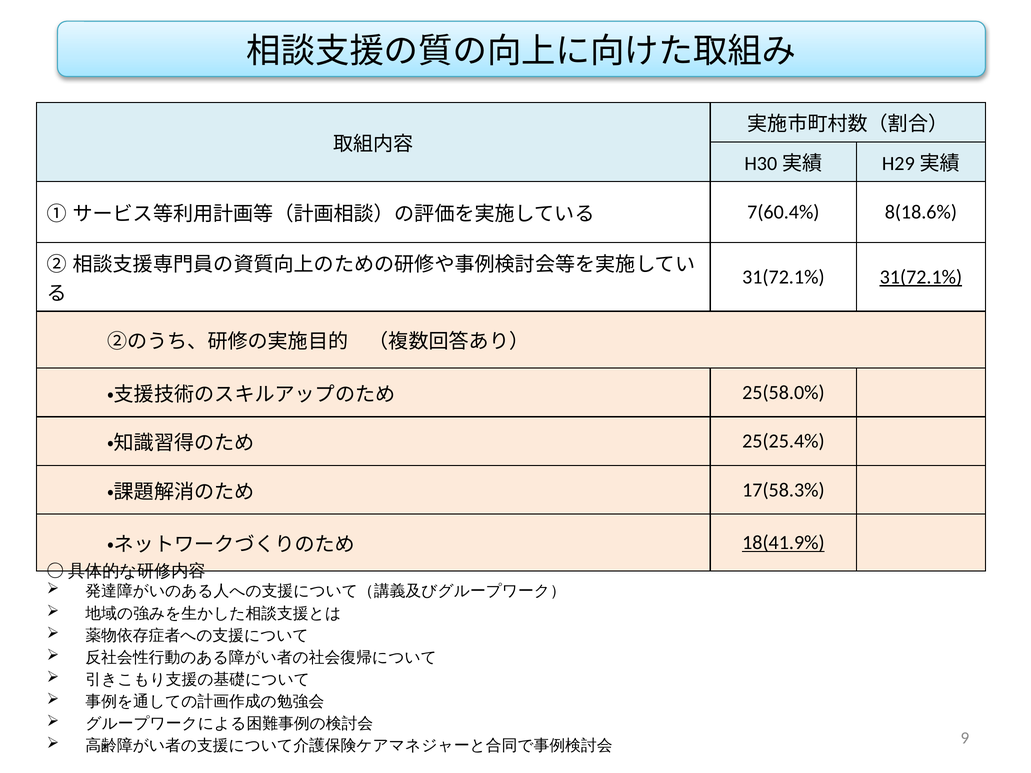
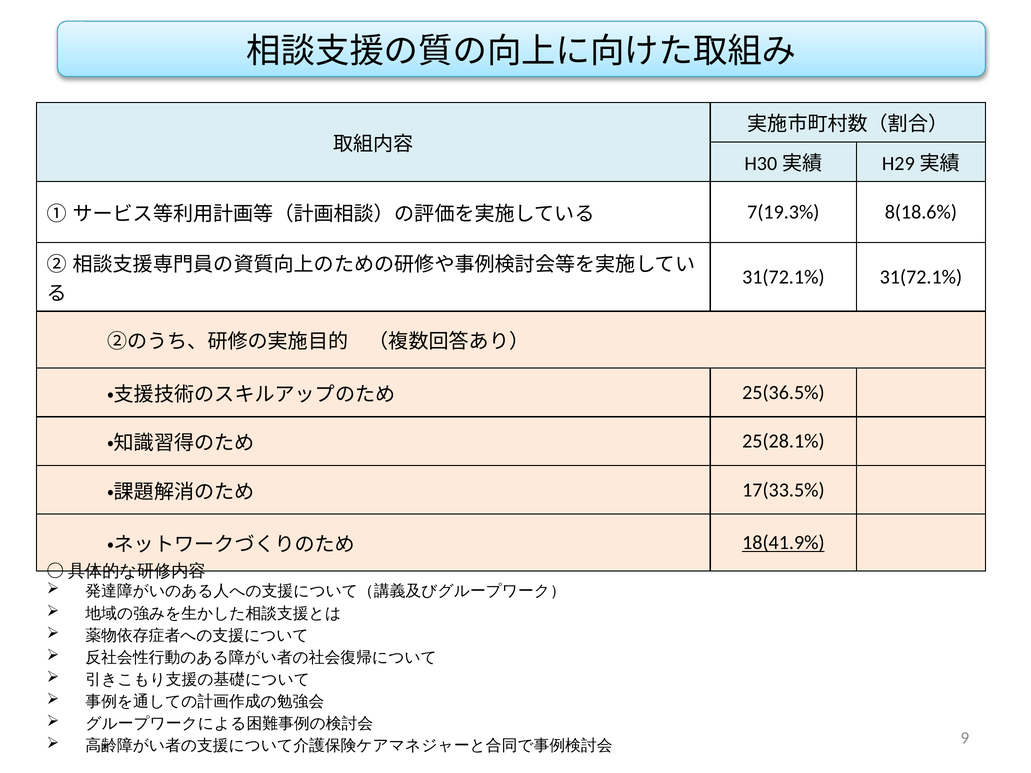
7(60.4%: 7(60.4% -> 7(19.3% (783, 212)
31(72.1% underline: present -> none (921, 277)
25(58.0%: 25(58.0% -> 25(36.5% (783, 393)
25(25.4%: 25(25.4% -> 25(28.1% (783, 441)
17(58.3%: 17(58.3% -> 17(33.5% (783, 490)
